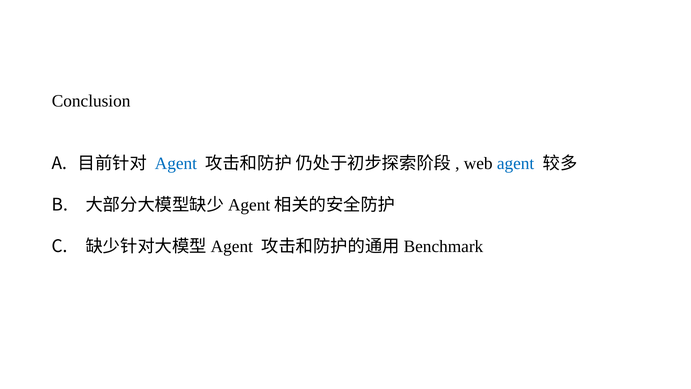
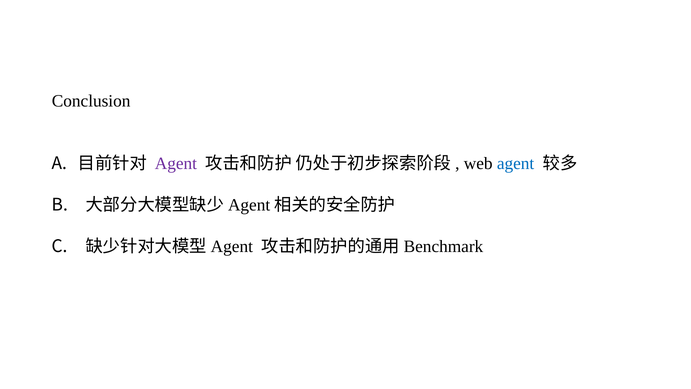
Agent colour: blue -> purple (176, 163)
